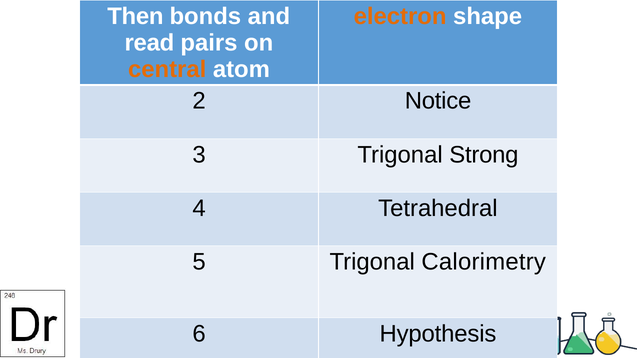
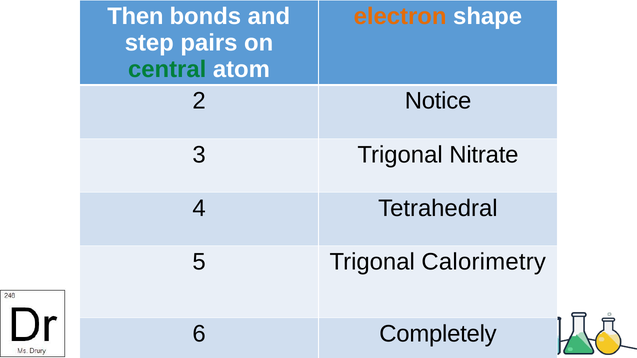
read: read -> step (149, 43)
central colour: orange -> green (167, 70)
Strong: Strong -> Nitrate (484, 155)
Hypothesis: Hypothesis -> Completely (438, 334)
